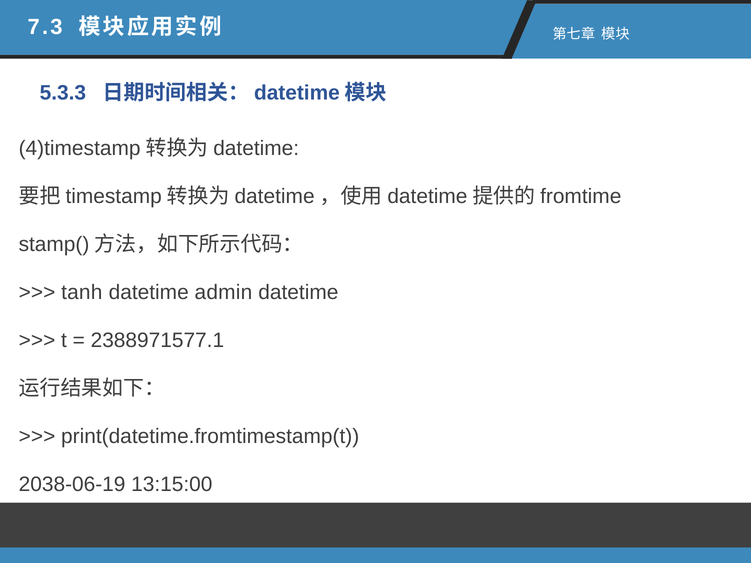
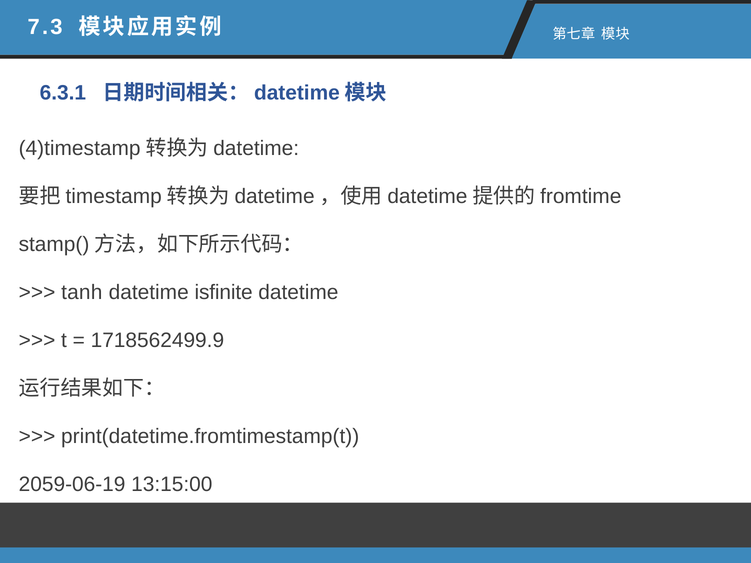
5.3.3: 5.3.3 -> 6.3.1 (63, 93)
admin: admin -> isfinite (224, 293)
2388971577.1: 2388971577.1 -> 1718562499.9 (157, 341)
2038-06-19: 2038-06-19 -> 2059-06-19 (72, 485)
